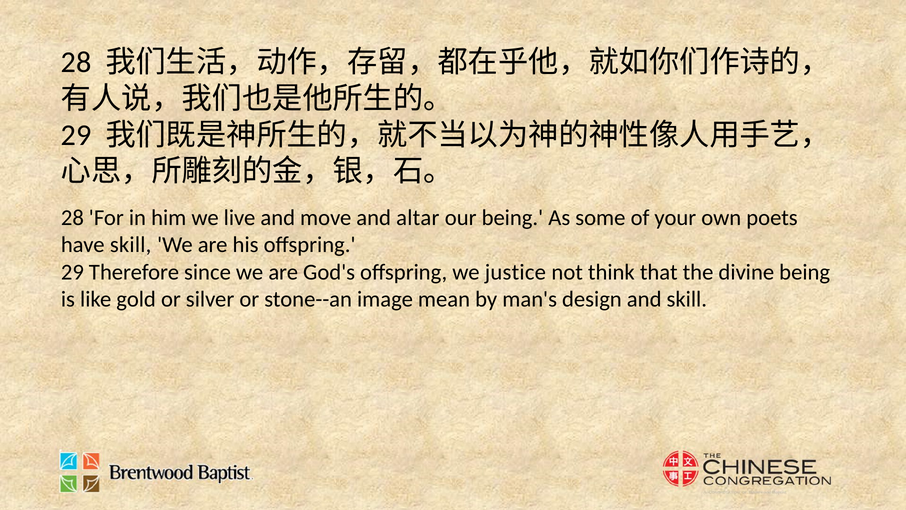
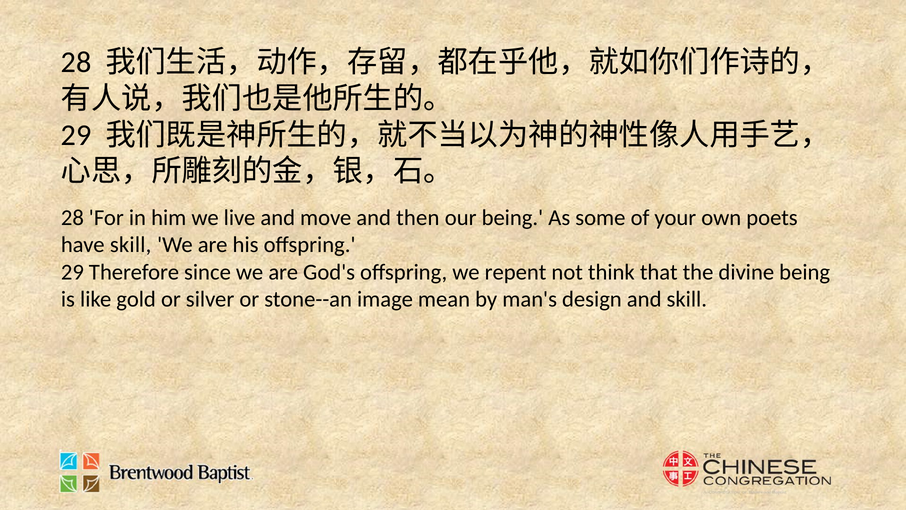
altar: altar -> then (418, 217)
justice: justice -> repent (515, 272)
